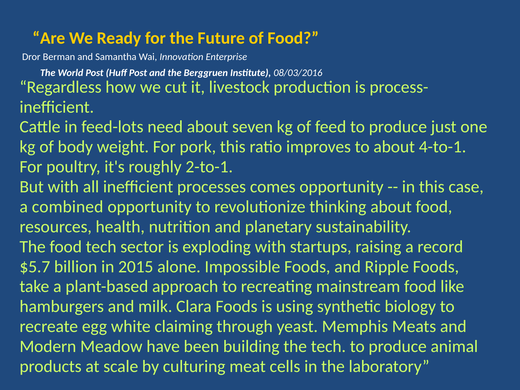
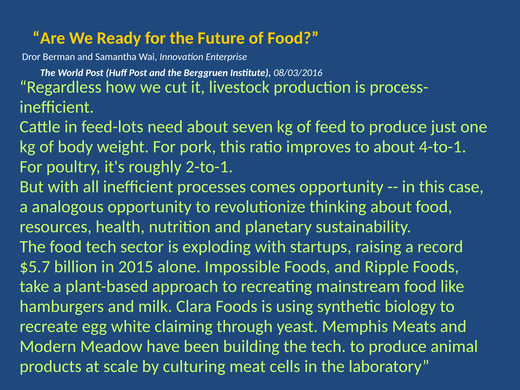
combined: combined -> analogous (68, 207)
